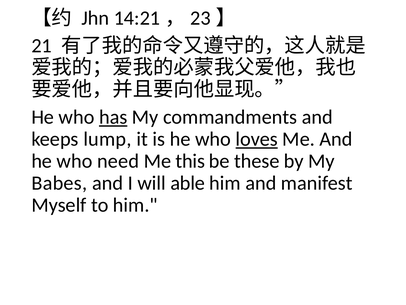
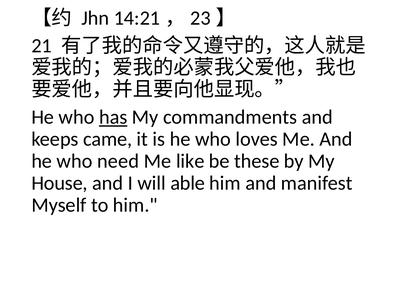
lump: lump -> came (108, 139)
loves underline: present -> none (257, 139)
this: this -> like (190, 161)
Babes: Babes -> House (60, 183)
